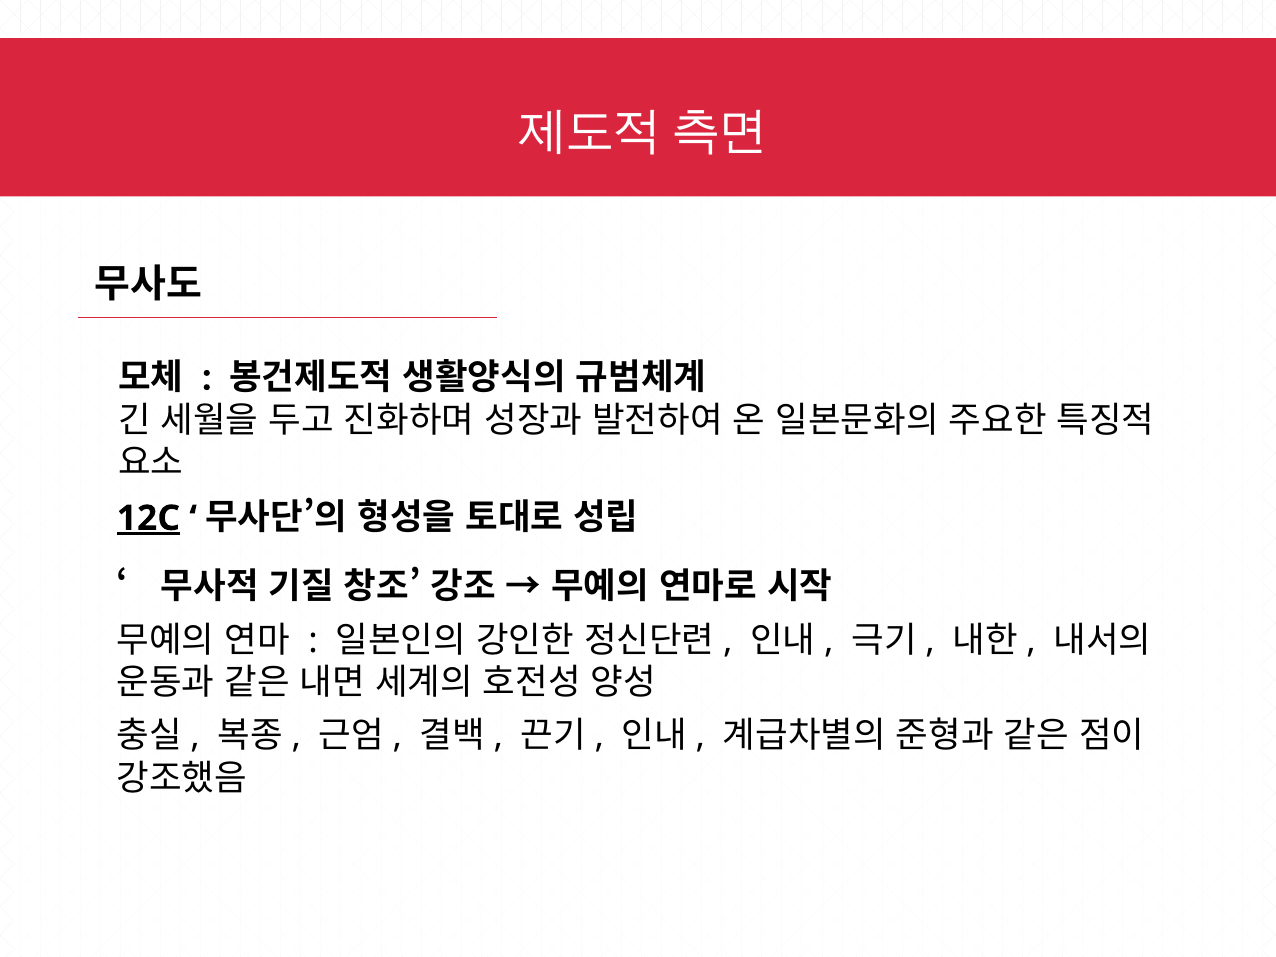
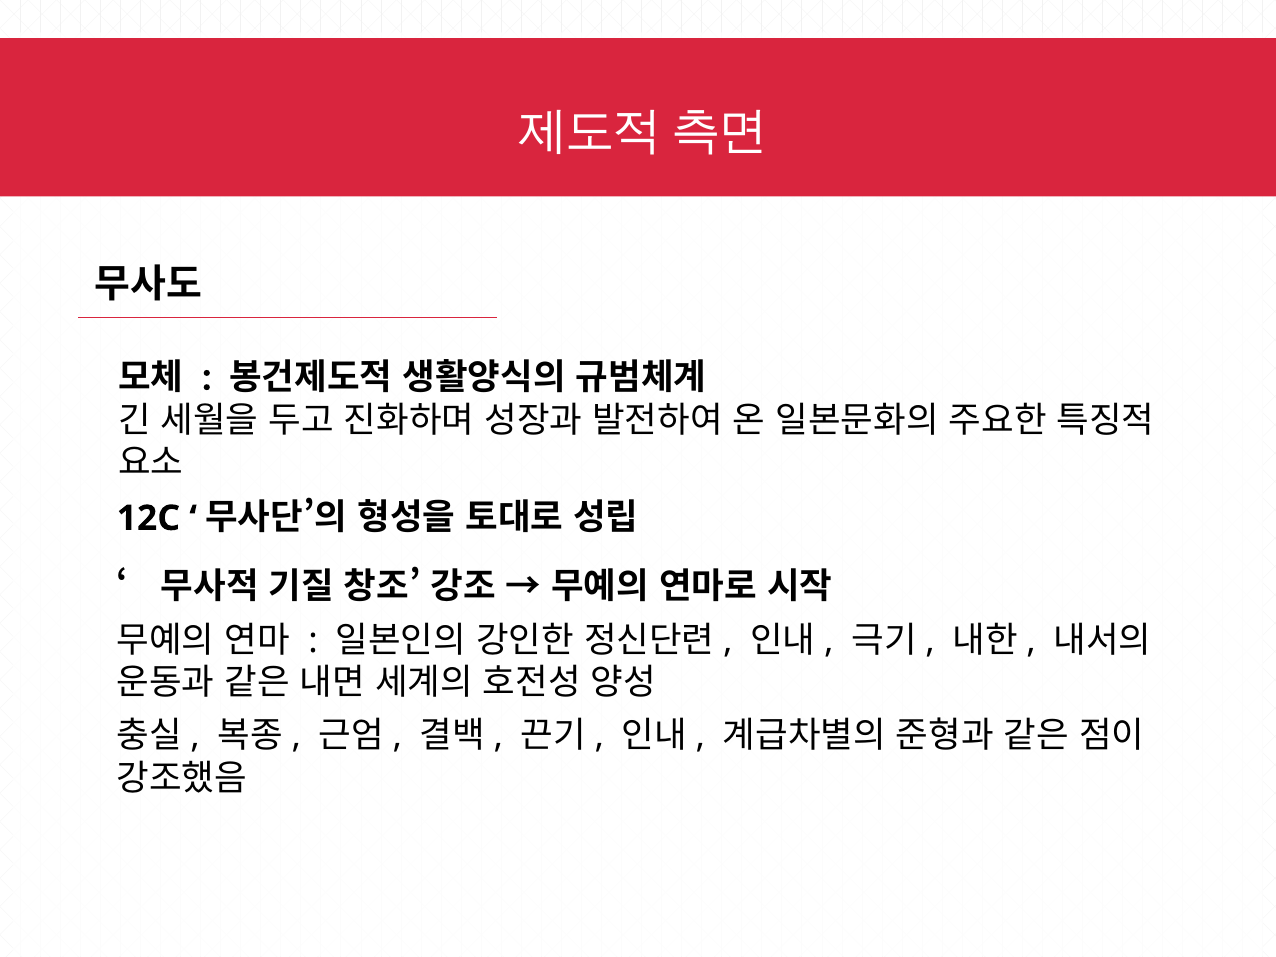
12C underline: present -> none (148, 518)
